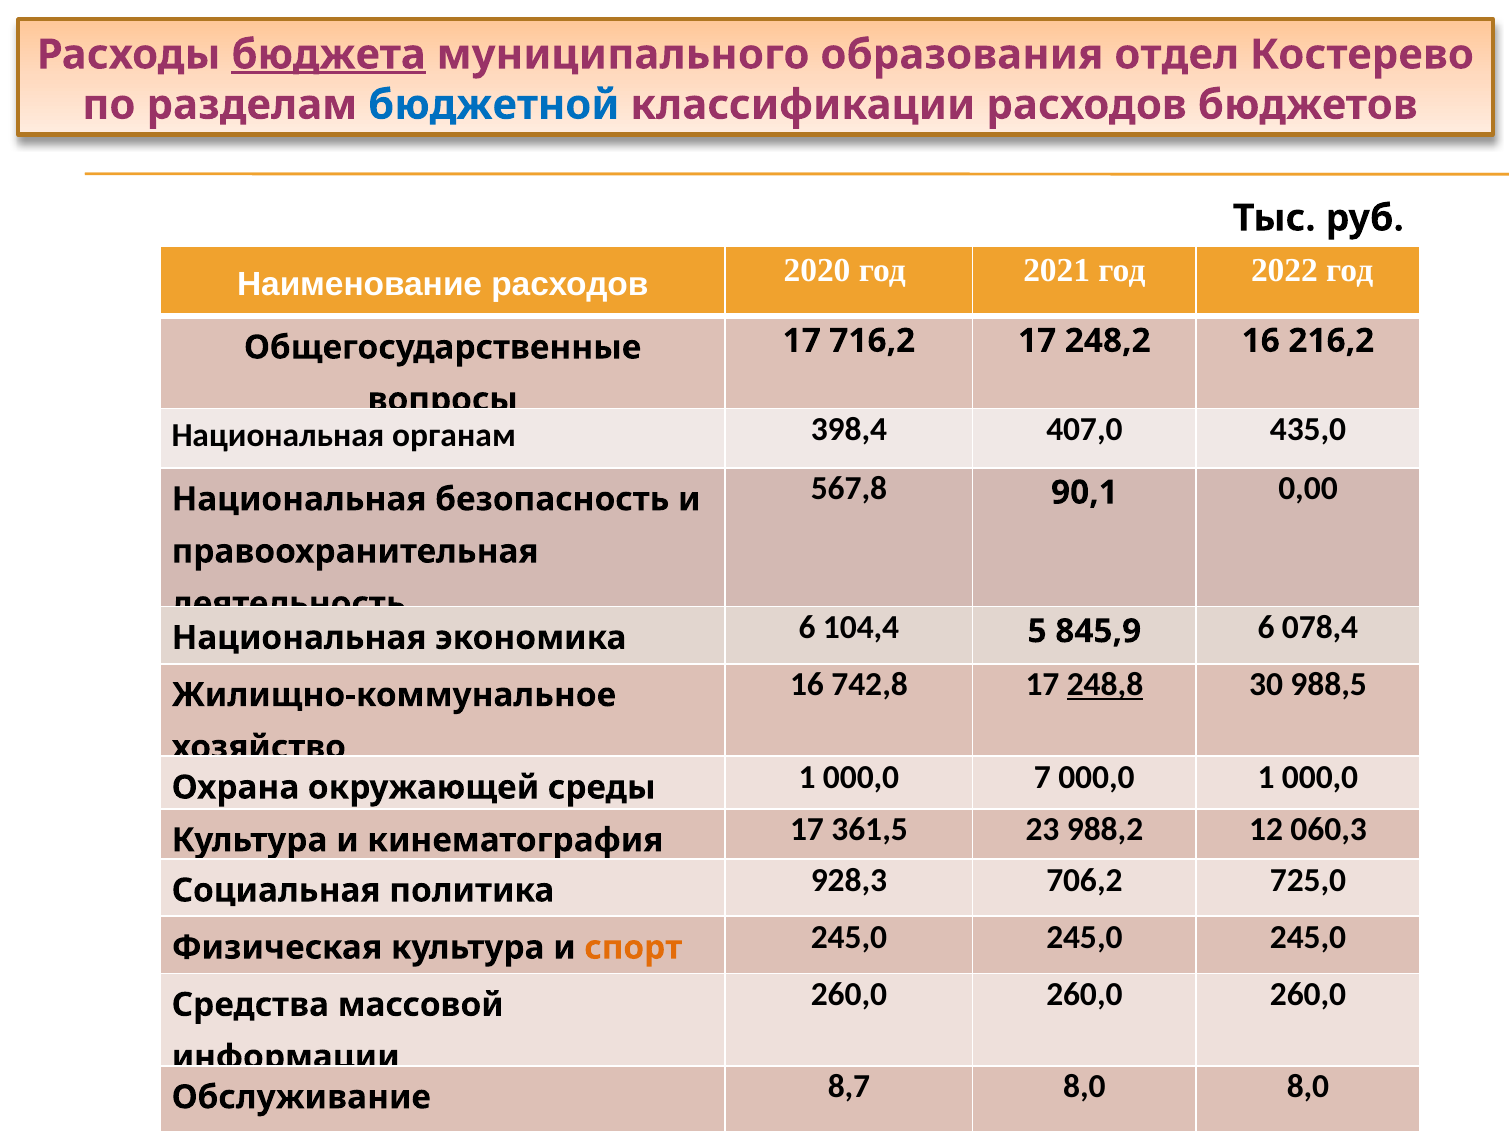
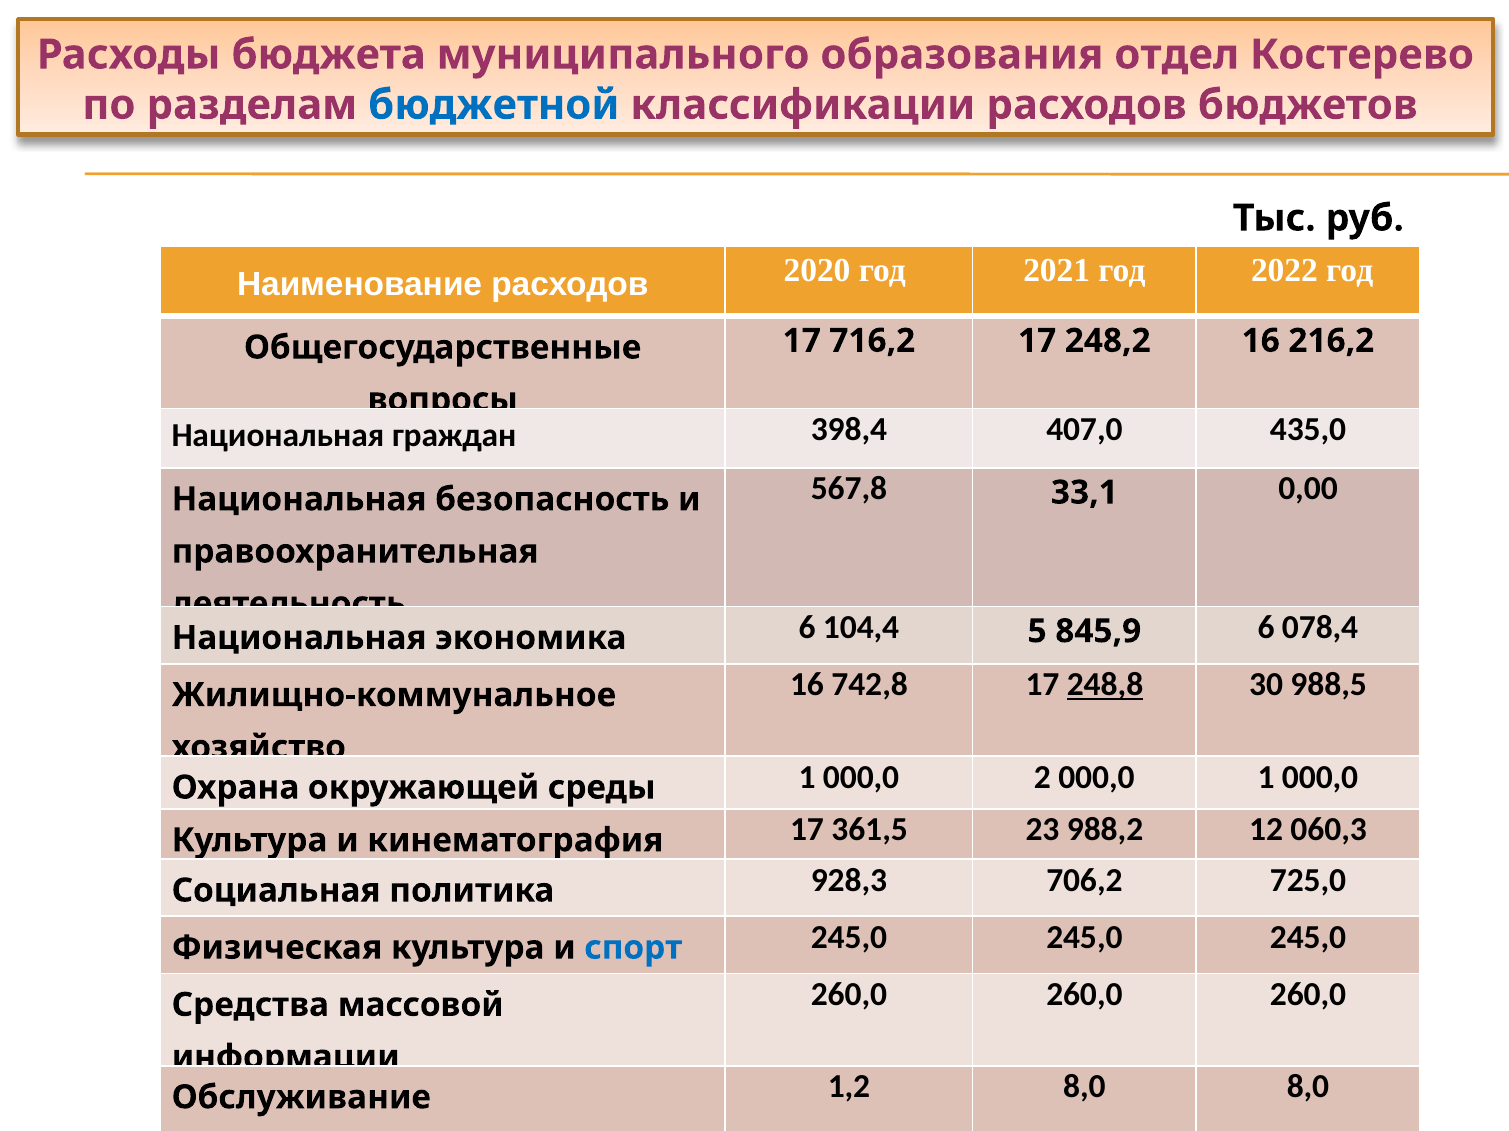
бюджета underline: present -> none (329, 55)
органам: органам -> граждан (454, 436)
90,1: 90,1 -> 33,1 (1084, 493)
7: 7 -> 2 (1042, 778)
спорт colour: orange -> blue (633, 948)
8,7: 8,7 -> 1,2 (849, 1087)
